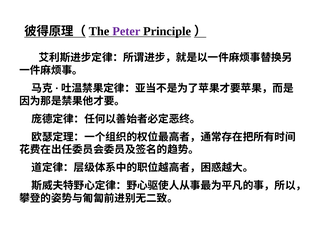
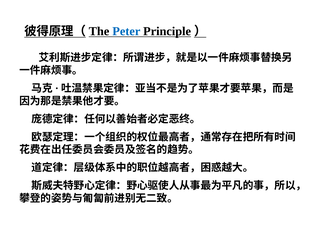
Peter colour: purple -> blue (126, 31)
